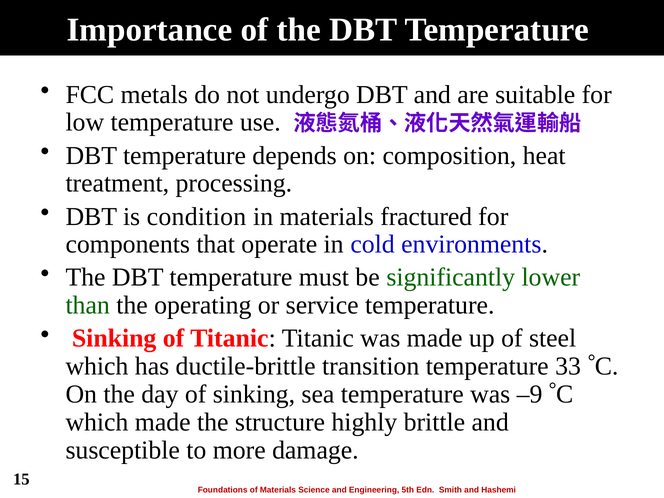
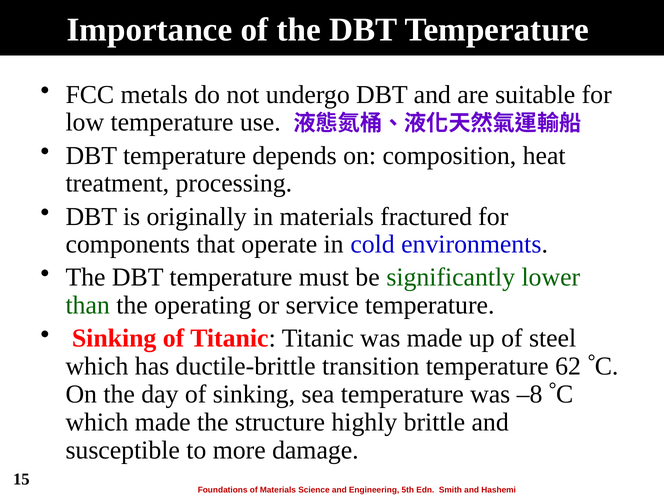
condition: condition -> originally (197, 217)
33: 33 -> 62 (568, 366)
–9: –9 -> –8 (530, 394)
